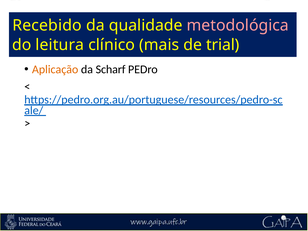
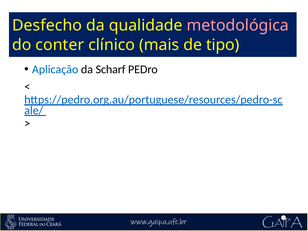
Recebido: Recebido -> Desfecho (47, 26)
leitura: leitura -> conter (60, 45)
trial: trial -> tipo (223, 45)
Aplicação colour: orange -> blue (55, 69)
